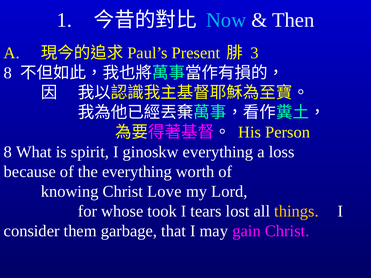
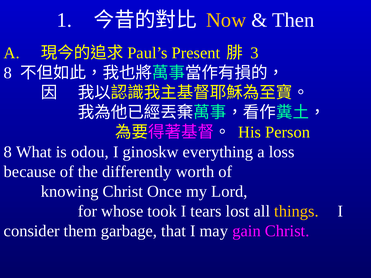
Now colour: light blue -> yellow (226, 20)
spirit: spirit -> odou (90, 152)
the everything: everything -> differently (137, 172)
Love: Love -> Once (164, 192)
